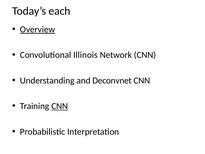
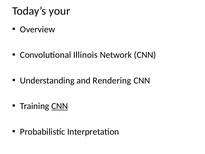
each: each -> your (59, 11)
Overview underline: present -> none (38, 29)
Deconvnet: Deconvnet -> Rendering (112, 80)
